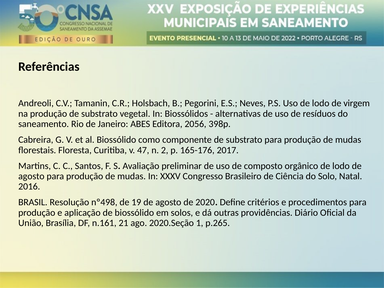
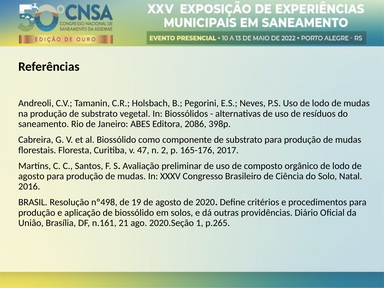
lodo de virgem: virgem -> mudas (357, 103)
2056: 2056 -> 2086 (195, 124)
